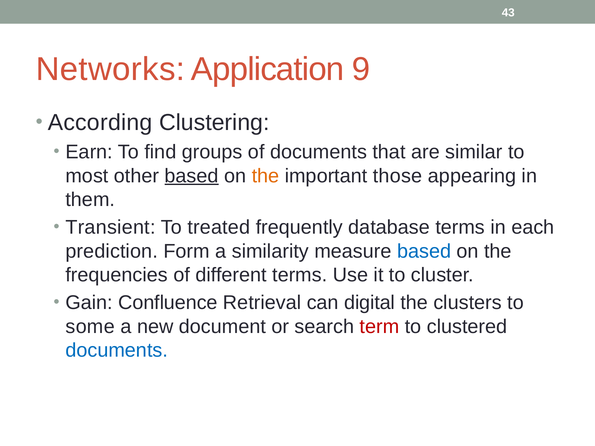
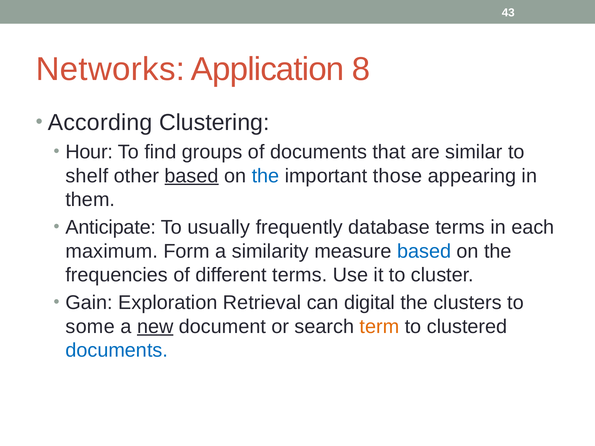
9: 9 -> 8 (361, 69)
Earn: Earn -> Hour (89, 152)
most: most -> shelf (87, 176)
the colour: orange -> blue (265, 176)
Transient: Transient -> Anticipate (111, 227)
treated: treated -> usually (219, 227)
prediction: prediction -> maximum (112, 251)
Confluence: Confluence -> Exploration (168, 303)
new underline: none -> present (155, 327)
term colour: red -> orange (379, 327)
